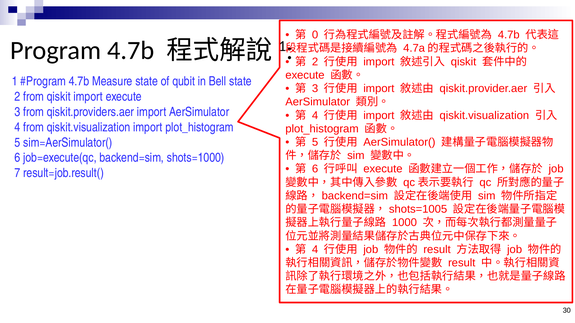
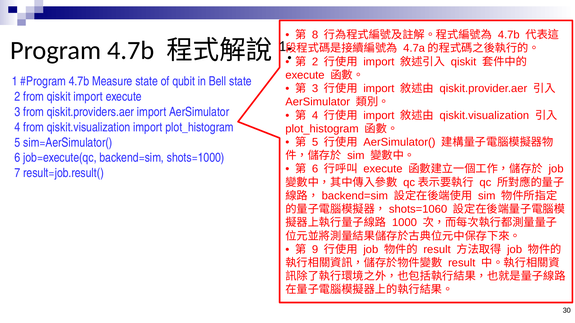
0: 0 -> 8 (315, 35)
shots=1005: shots=1005 -> shots=1060 (418, 209)
4: 4 -> 9 (315, 250)
